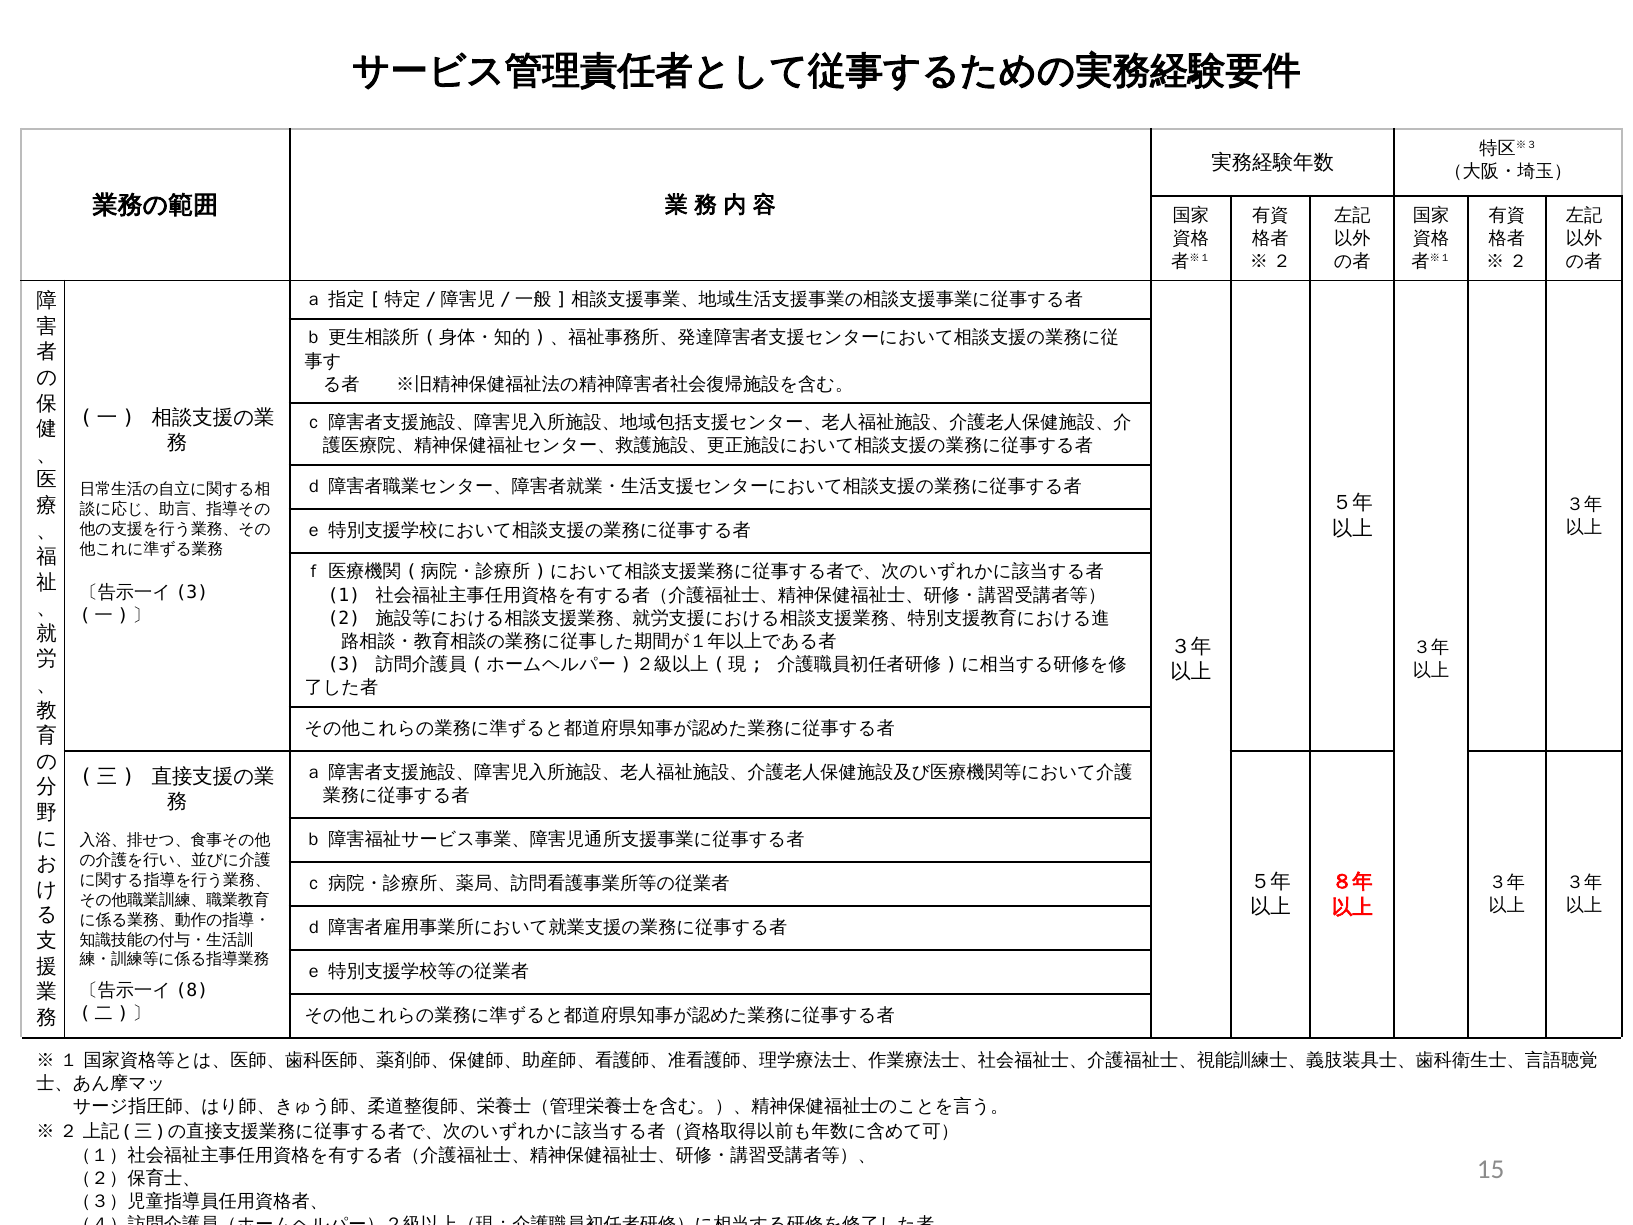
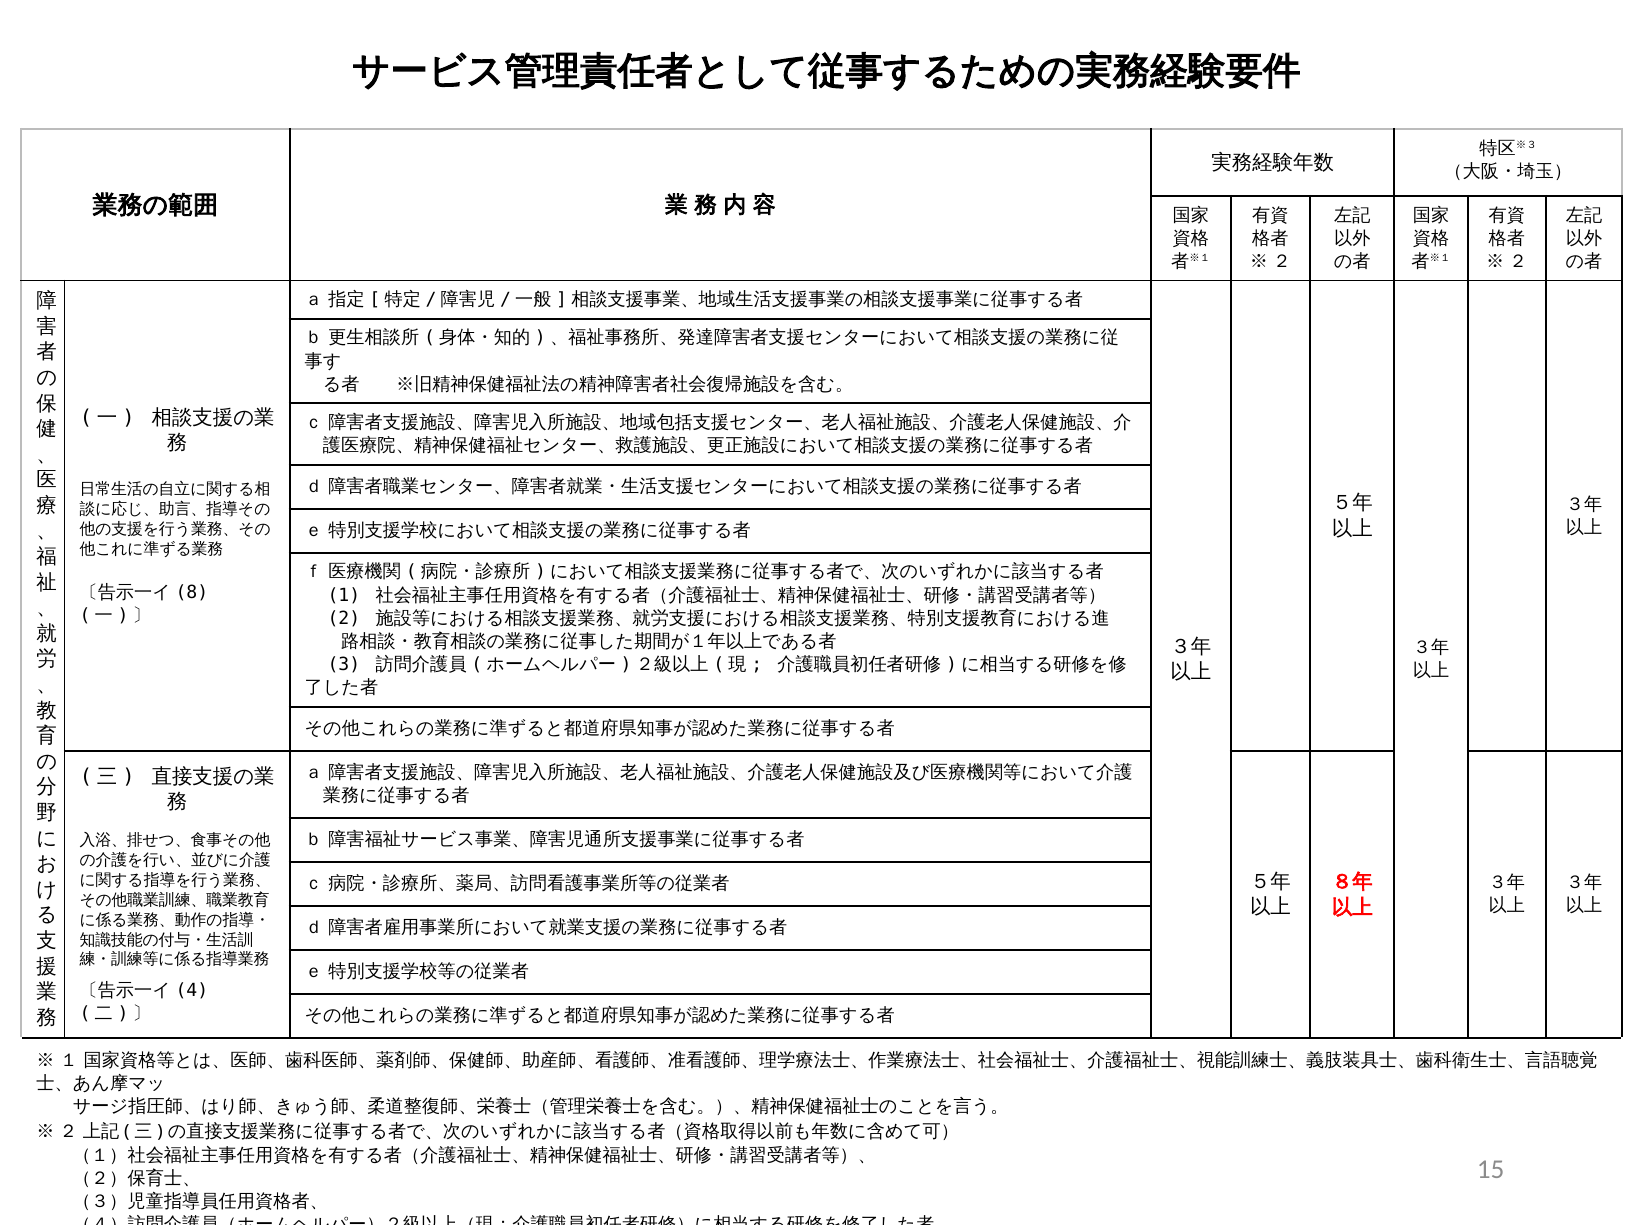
3: 3 -> 8 (192, 592)
8: 8 -> 4 (192, 990)
